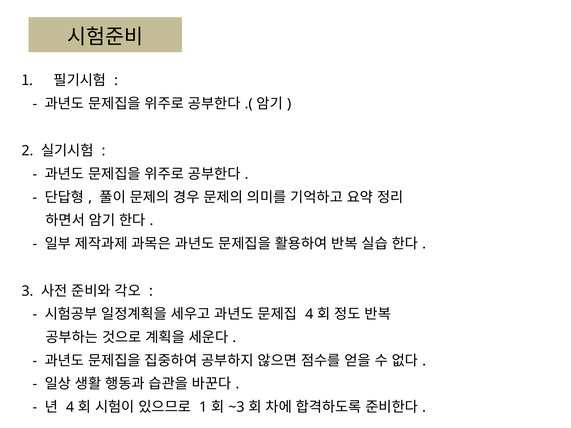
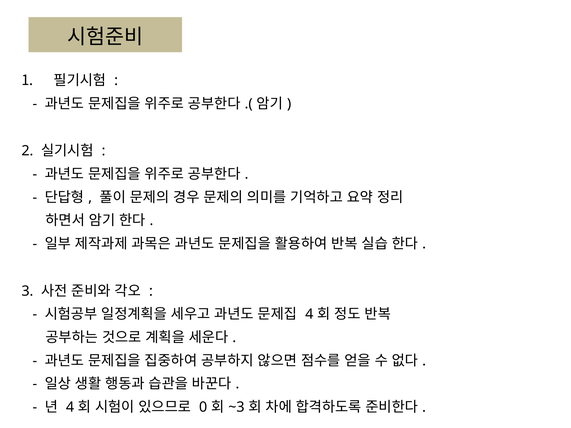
1: 1 -> 0 (203, 407)
